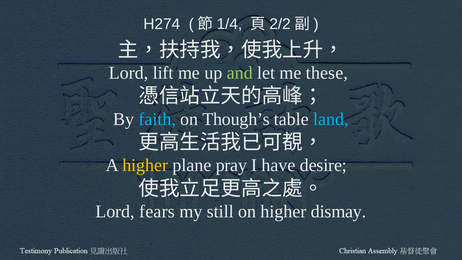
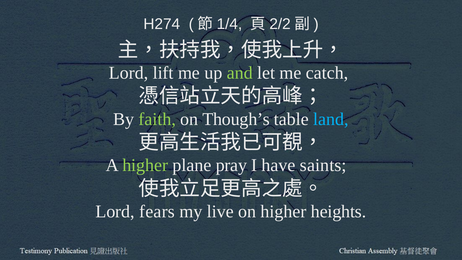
these: these -> catch (327, 73)
faith colour: light blue -> light green (157, 119)
higher colour: yellow -> light green (145, 165)
desire: desire -> saints (323, 165)
still: still -> live (220, 211)
dismay: dismay -> heights (339, 211)
